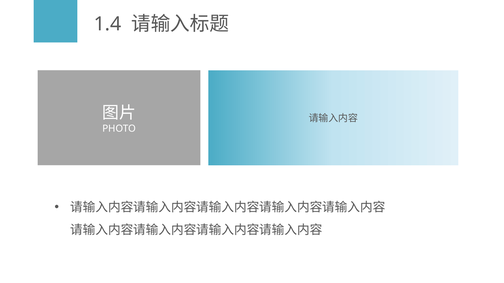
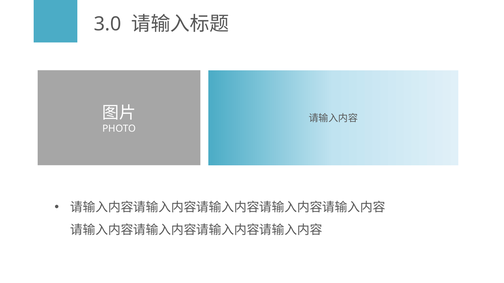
1.4: 1.4 -> 3.0 (108, 24)
